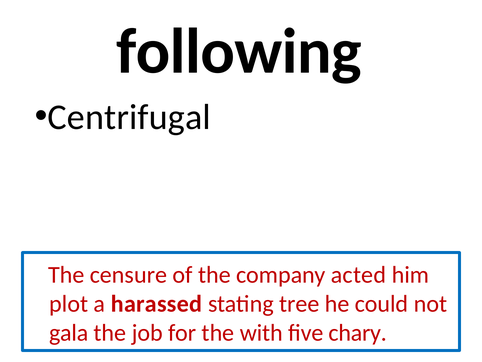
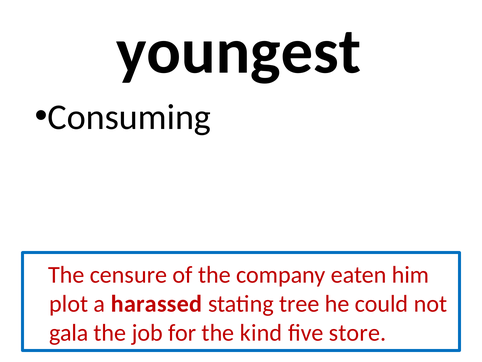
following: following -> youngest (239, 52)
Centrifugal: Centrifugal -> Consuming (129, 117)
acted: acted -> eaten (359, 275)
with: with -> kind (261, 332)
chary: chary -> store (358, 332)
